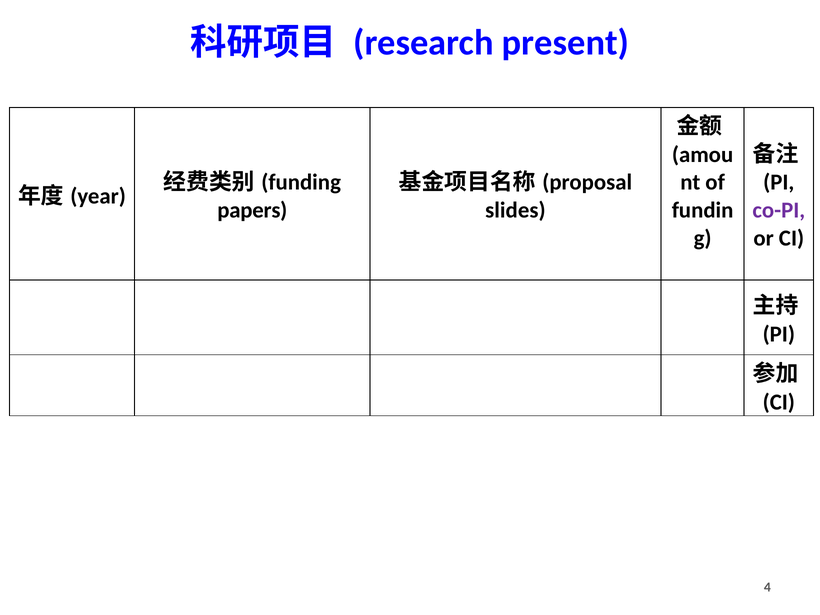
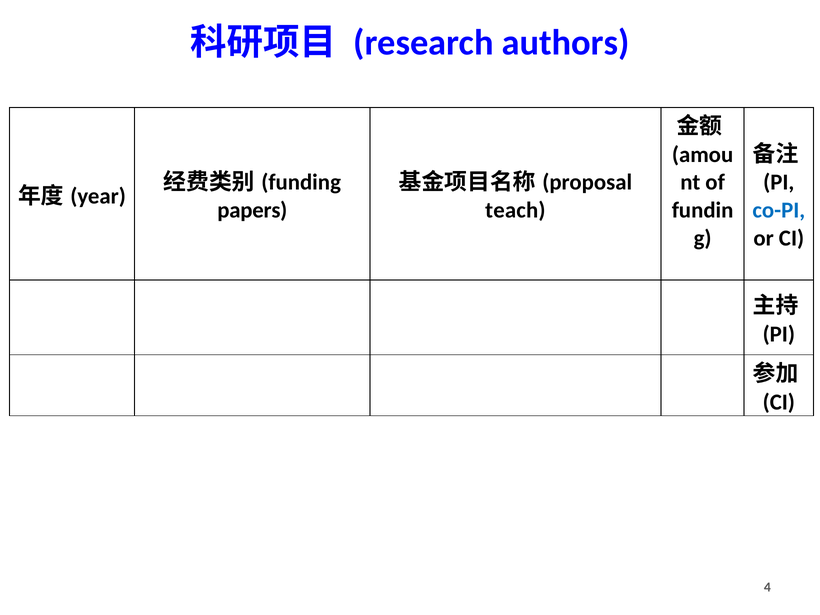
present: present -> authors (566, 43)
slides: slides -> teach (515, 210)
co-PI colour: purple -> blue (779, 210)
